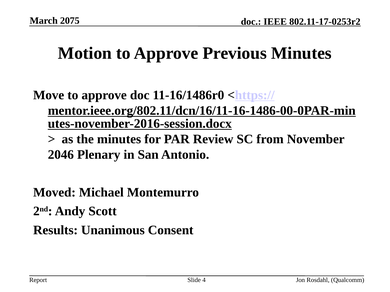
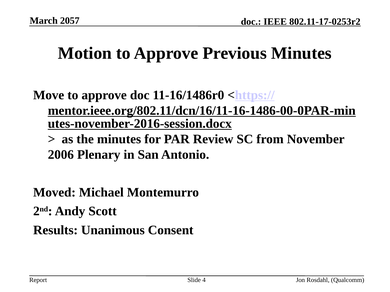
2075: 2075 -> 2057 (70, 21)
2046: 2046 -> 2006 (61, 155)
